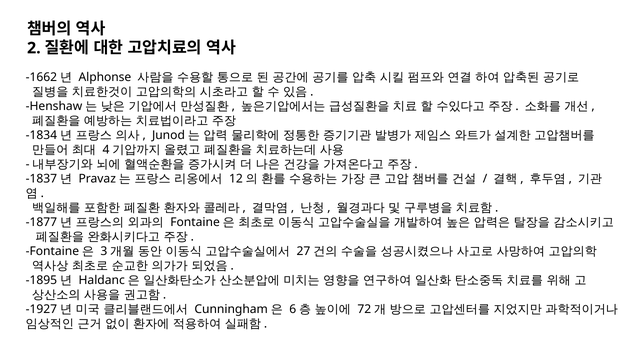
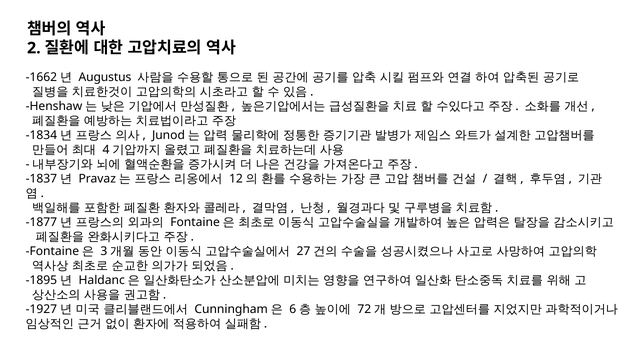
Alphonse: Alphonse -> Augustus (105, 78)
